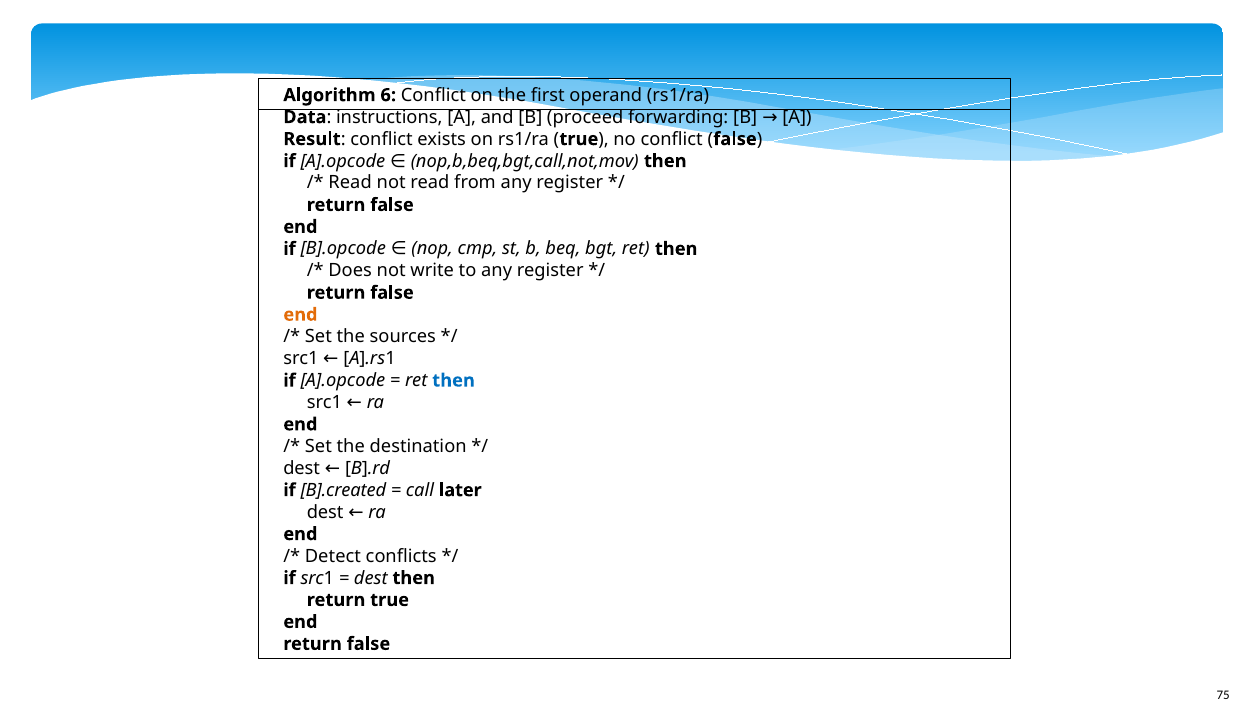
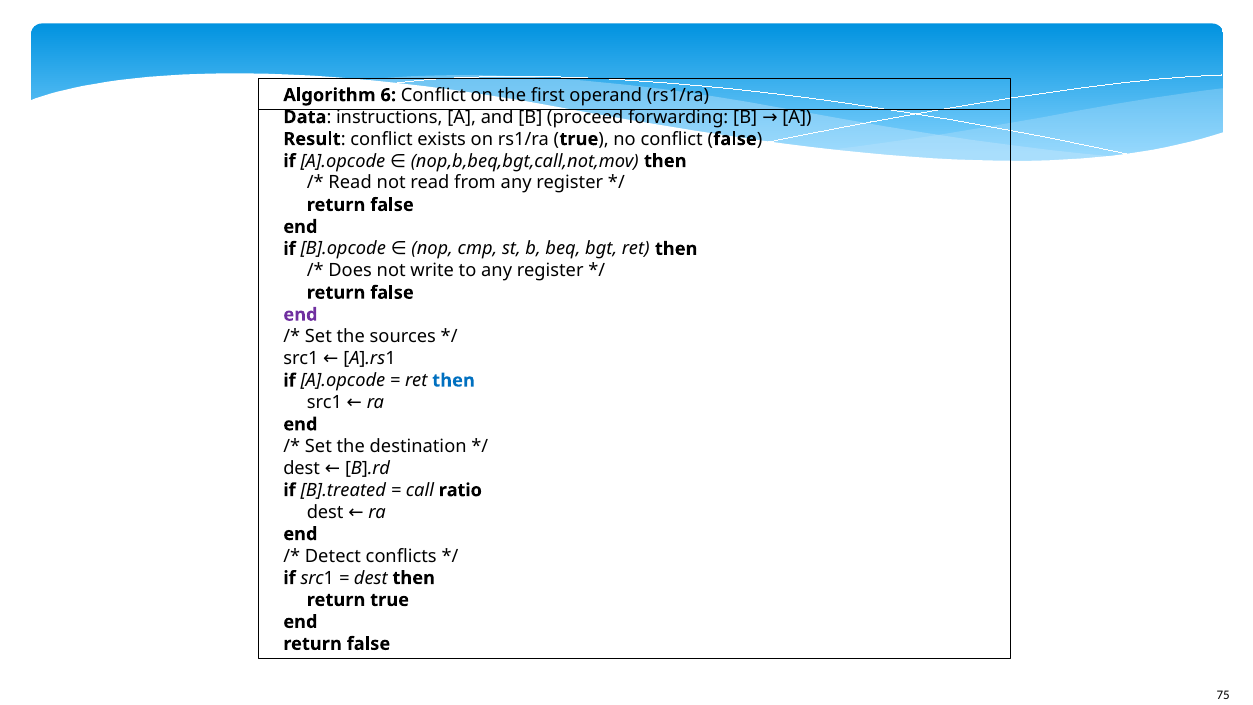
end colour: orange -> purple (300, 315)
B].created: B].created -> B].treated (343, 490)
later: later -> ratio (460, 490)
